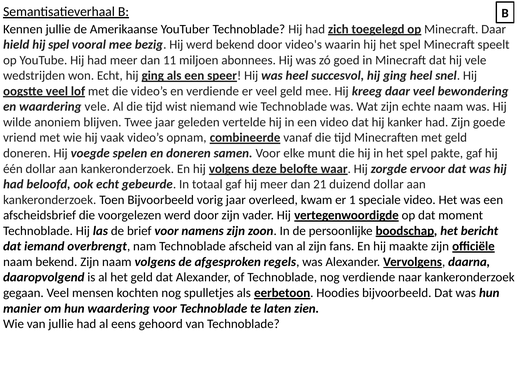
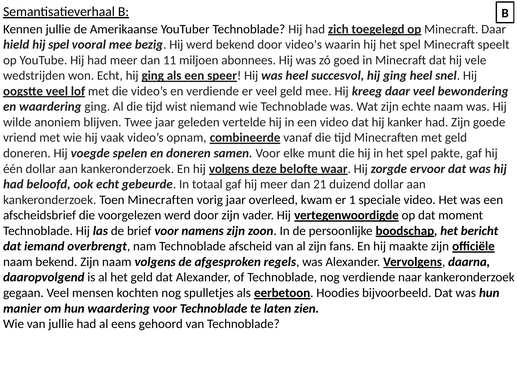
waardering vele: vele -> ging (97, 107)
Toen Bijvoorbeeld: Bijvoorbeeld -> Minecraften (161, 200)
